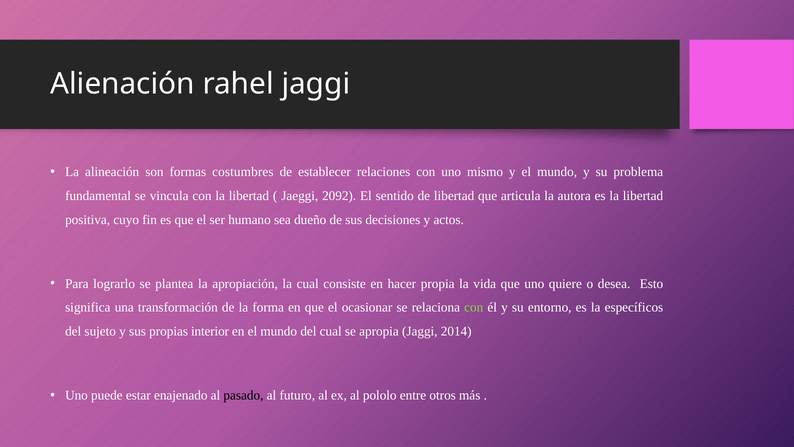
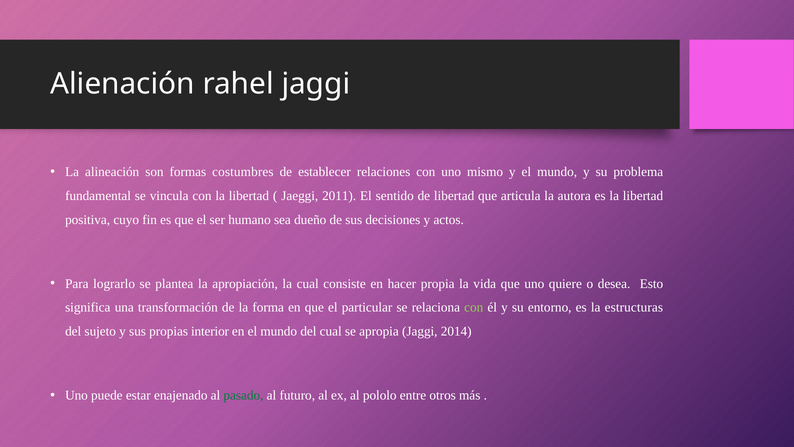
2092: 2092 -> 2011 (339, 196)
ocasionar: ocasionar -> particular (367, 307)
específicos: específicos -> estructuras (634, 307)
pasado colour: black -> green (243, 395)
